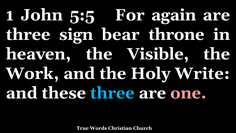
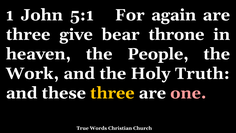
5:5: 5:5 -> 5:1 (82, 15)
sign: sign -> give (76, 34)
Visible: Visible -> People (158, 54)
Write: Write -> Truth (202, 73)
three colour: light blue -> yellow (112, 93)
